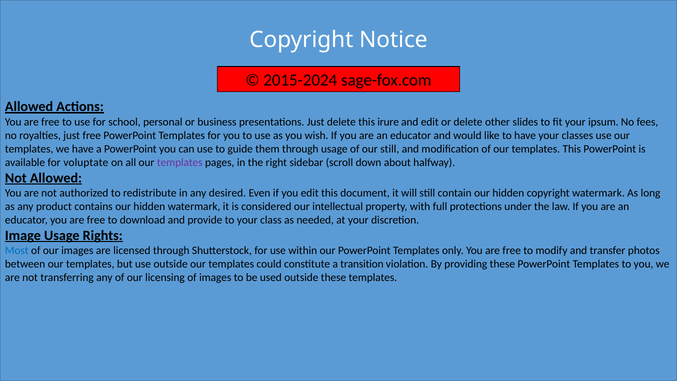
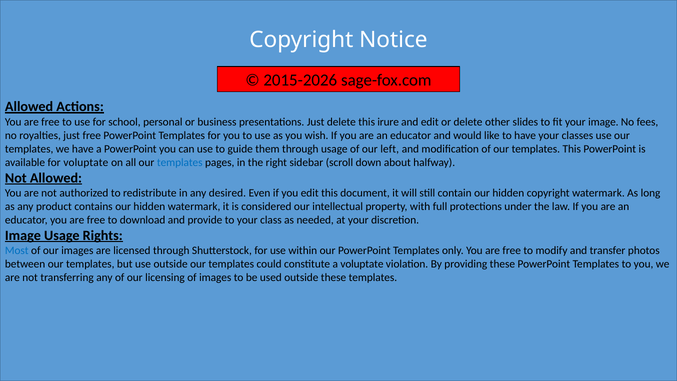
2015-2024: 2015-2024 -> 2015-2026 (300, 80)
your ipsum: ipsum -> image (603, 122)
our still: still -> left (390, 149)
templates colour: purple -> blue (180, 162)
a transition: transition -> voluptate (362, 264)
